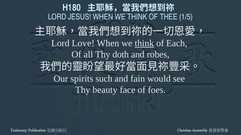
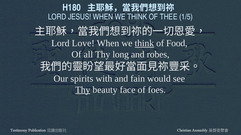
Each: Each -> Food (177, 43)
doth: doth -> long (121, 55)
such: such -> with (104, 79)
Thy underline: none -> present (83, 90)
